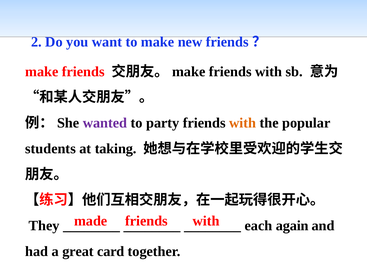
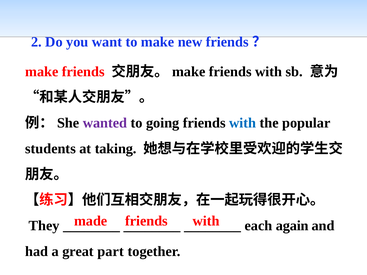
party: party -> going (163, 123)
with colour: orange -> blue (243, 123)
card: card -> part (111, 252)
